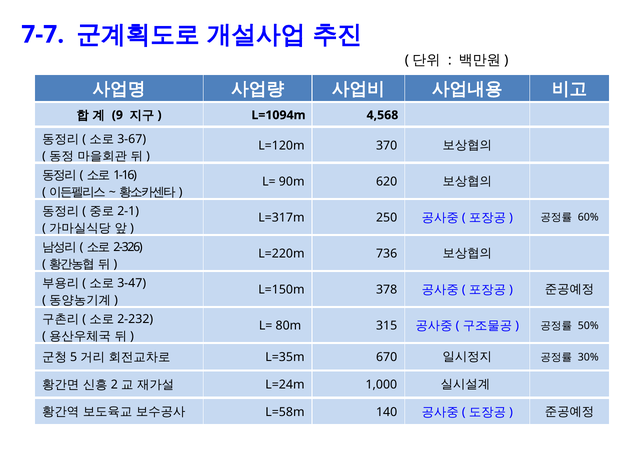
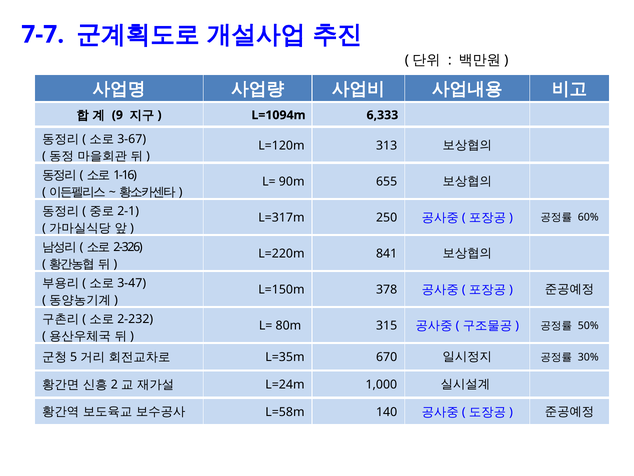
4,568: 4,568 -> 6,333 (382, 115)
370: 370 -> 313 (387, 145)
620: 620 -> 655 (387, 181)
736: 736 -> 841 (387, 253)
